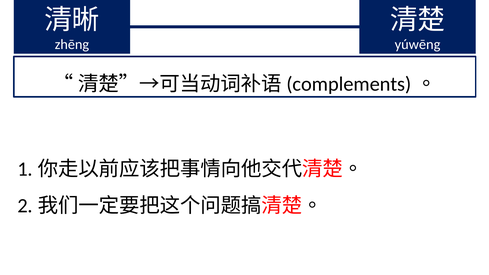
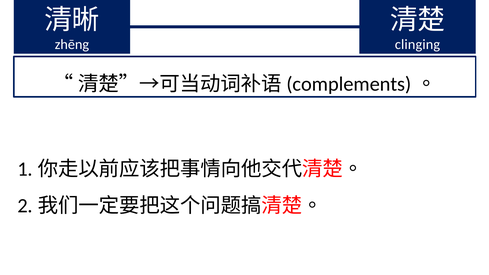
yúwēng: yúwēng -> clinging (418, 44)
